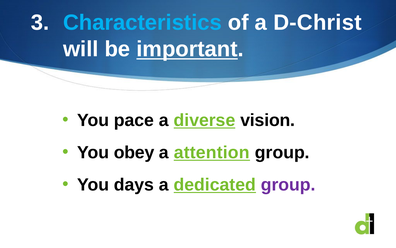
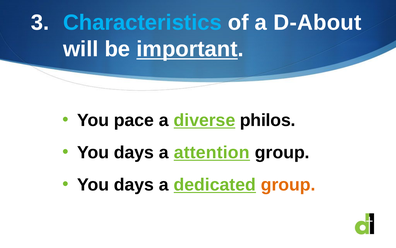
D-Christ: D-Christ -> D-About (317, 23)
vision: vision -> philos (268, 120)
obey: obey -> days (134, 152)
group colour: purple -> orange (288, 184)
